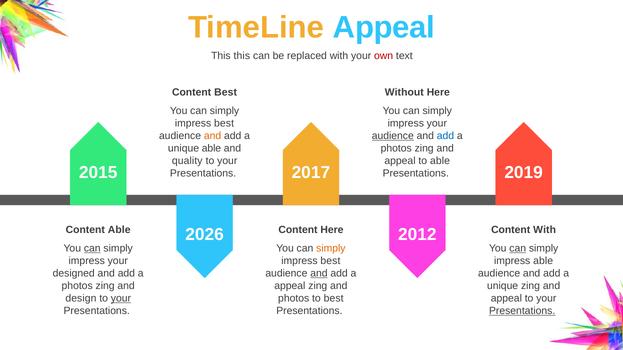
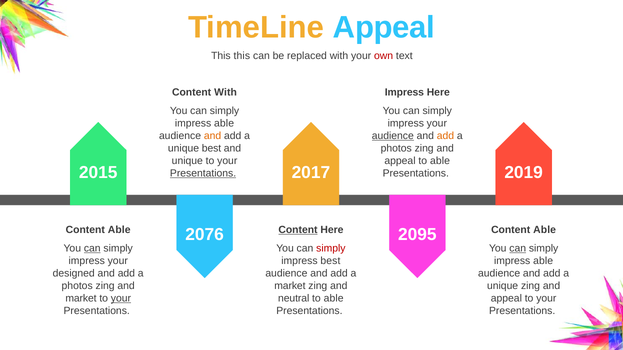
Content Best: Best -> With (226, 92)
Without: Without -> Impress (404, 92)
best: best -> able (224, 124)
add colour: blue -> orange (445, 136)
unique able: able -> best (211, 148)
quality: quality -> unique (187, 161)
Presentations underline: none -> present (203, 173)
Content underline: none -> present (298, 230)
With: With -> Able (545, 230)
2026: 2026 -> 2076 (205, 235)
2012: 2012 -> 2095 (417, 235)
simply colour: orange -> red (331, 249)
and underline: present -> none (319, 274)
appeal: appeal -> market (290, 286)
design: design -> market (81, 299)
photos: photos -> neutral (294, 299)
best: best -> able (334, 299)
Presentations underline: present -> none (522, 311)
